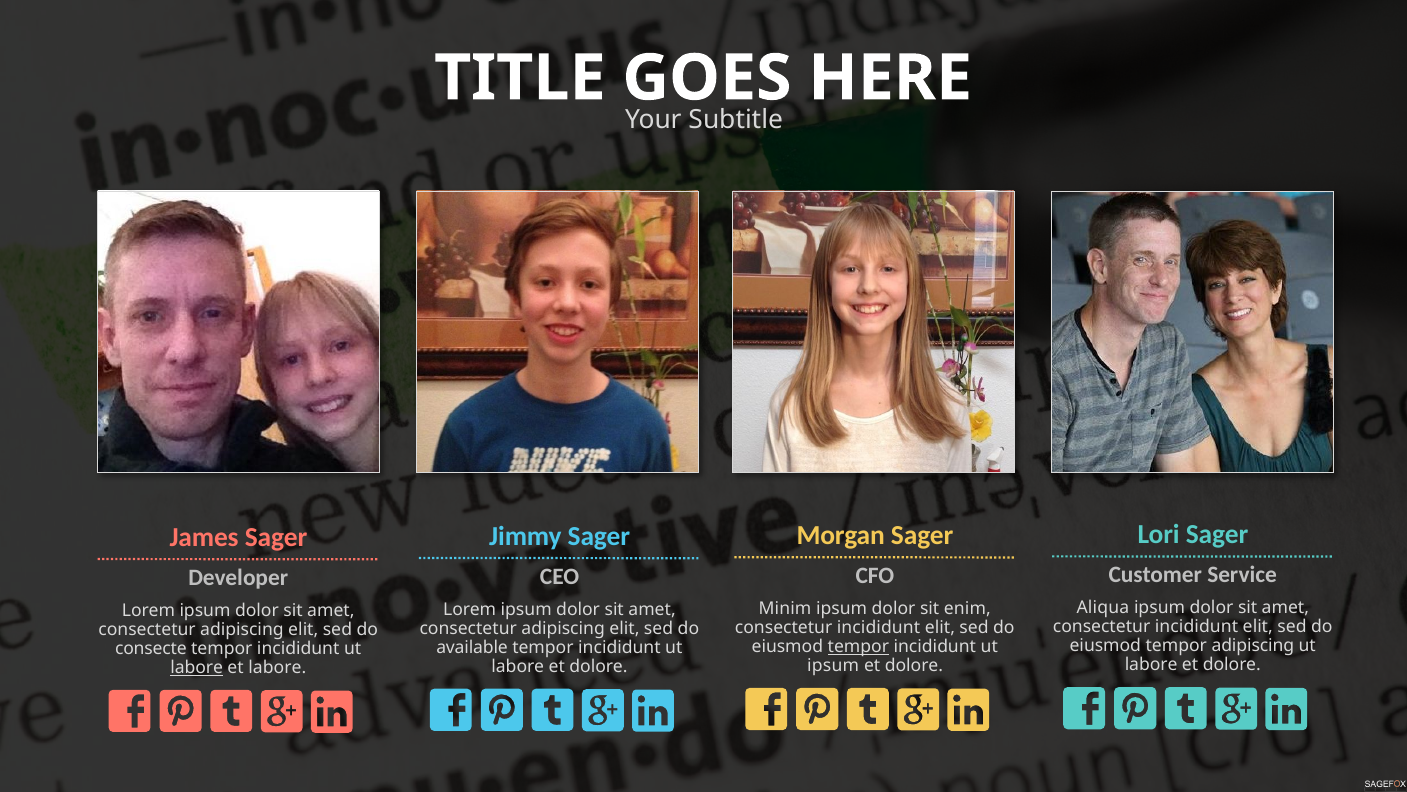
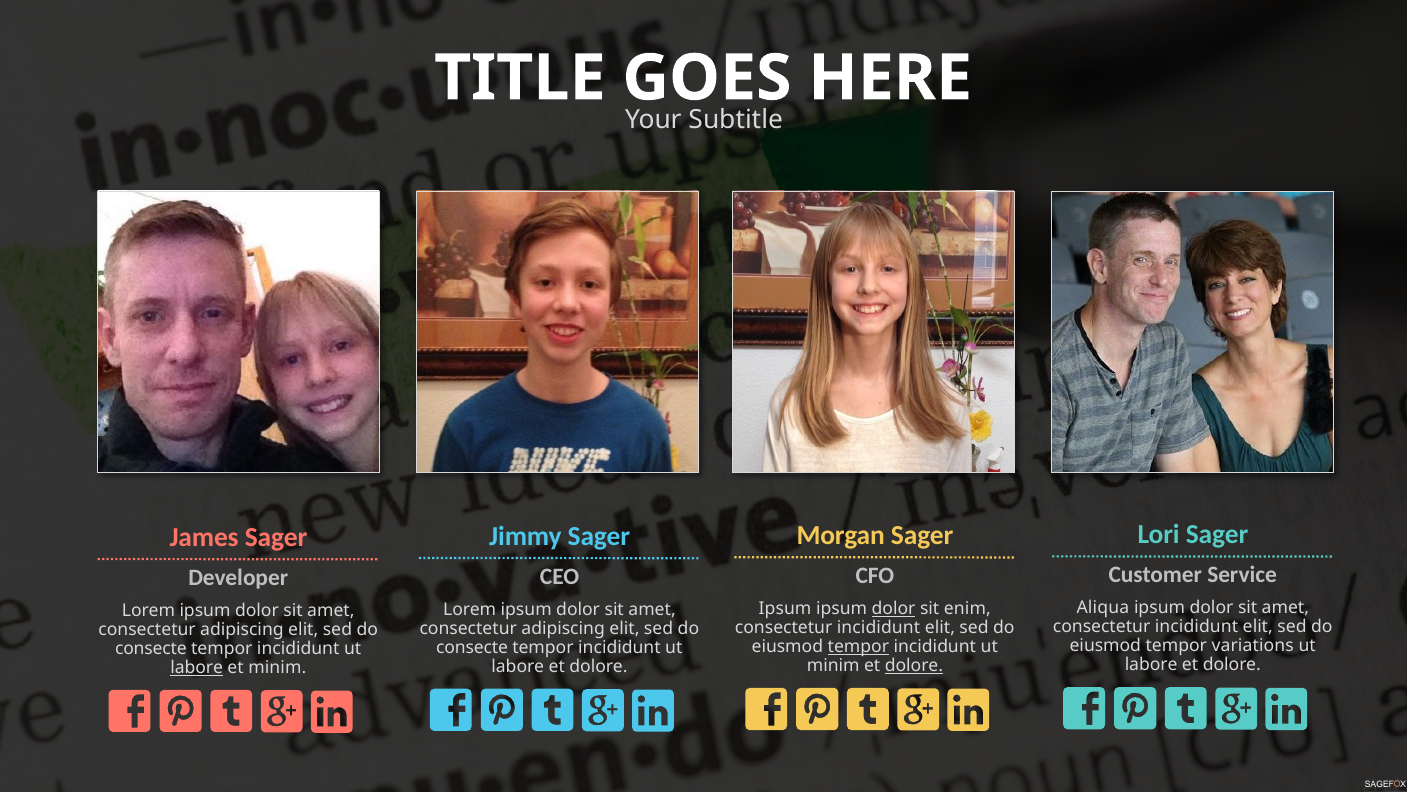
Minim: Minim -> Ipsum (785, 609)
dolor underline: none -> present (894, 609)
tempor adipiscing: adipiscing -> variations (1253, 646)
available: available -> consecte (472, 647)
ipsum: ipsum -> minim (833, 666)
dolore underline: none -> present (914, 666)
et labore: labore -> minim (277, 667)
